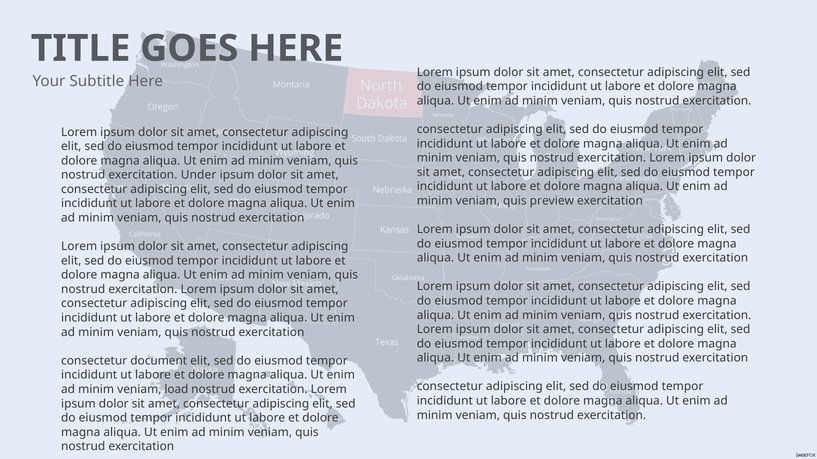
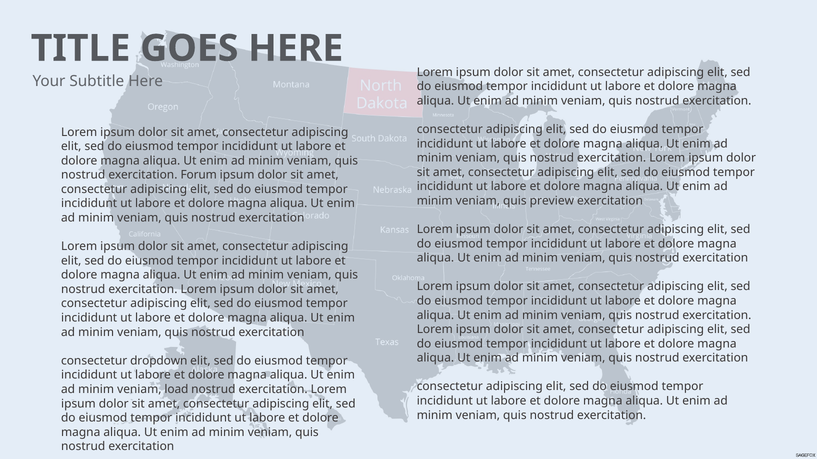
Under: Under -> Forum (199, 175)
document: document -> dropdown (159, 361)
